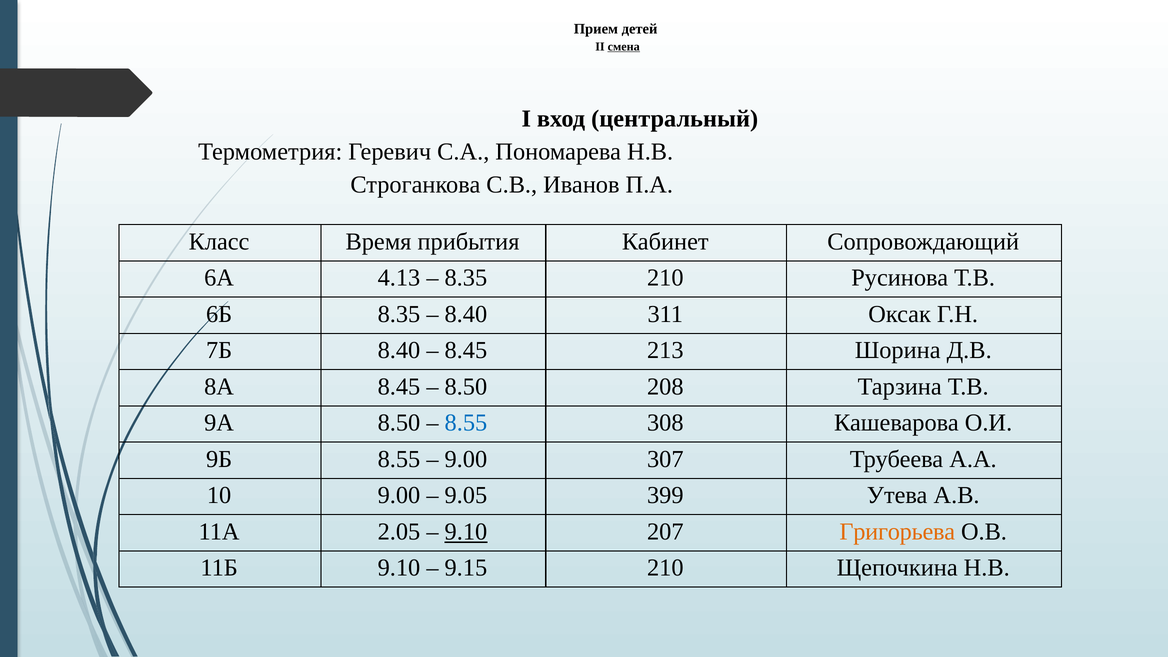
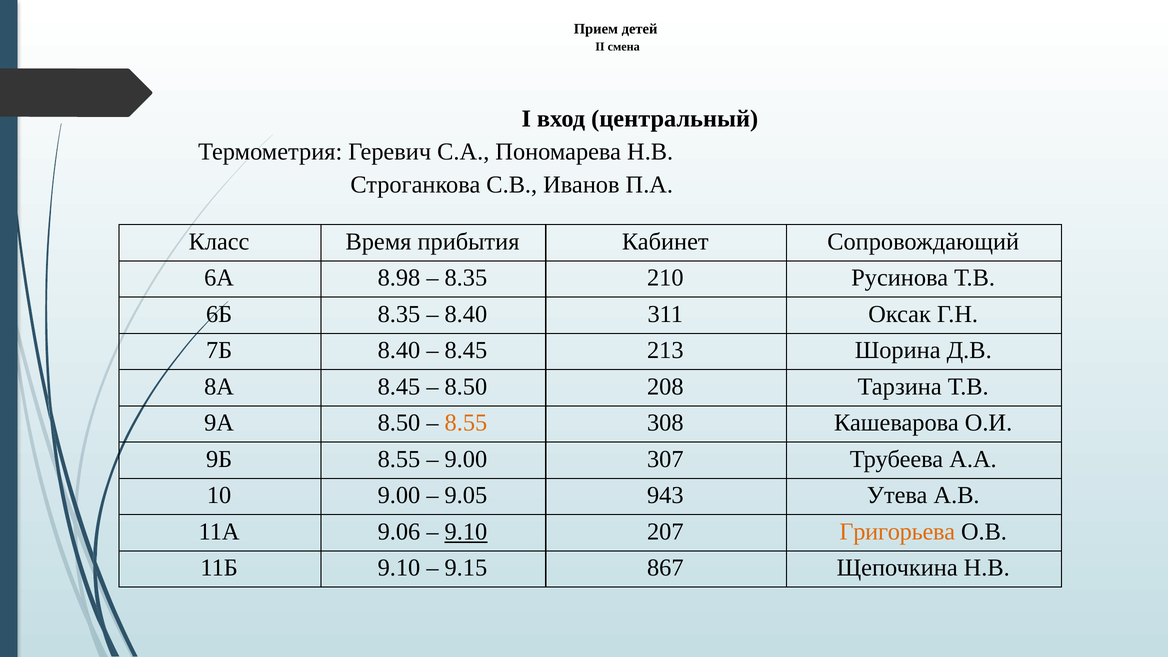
смена underline: present -> none (624, 47)
4.13: 4.13 -> 8.98 (399, 278)
8.55 colour: blue -> orange (466, 423)
399: 399 -> 943 (665, 495)
2.05: 2.05 -> 9.06 (399, 532)
9.15 210: 210 -> 867 (665, 568)
